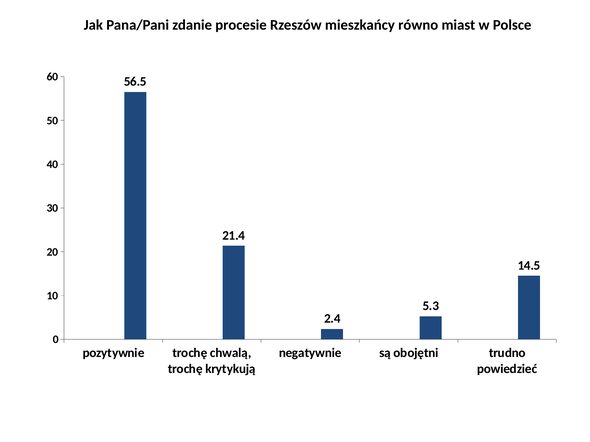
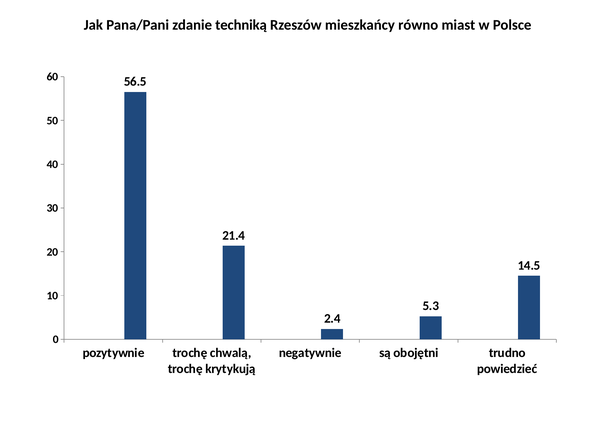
procesie: procesie -> techniką (241, 25)
